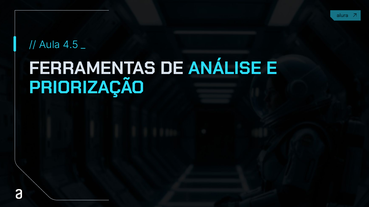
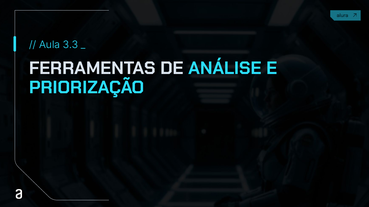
4.5: 4.5 -> 3.3 (71, 45)
